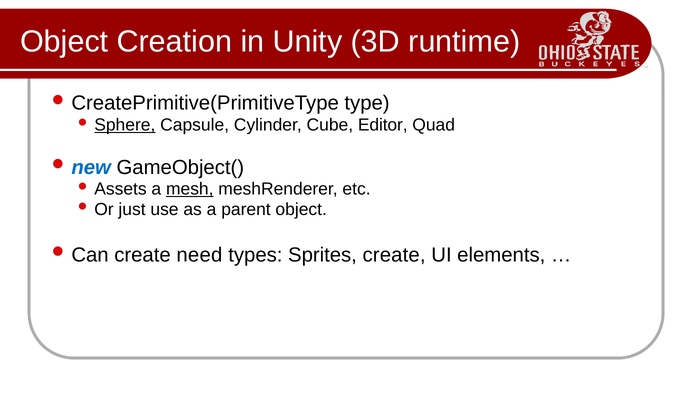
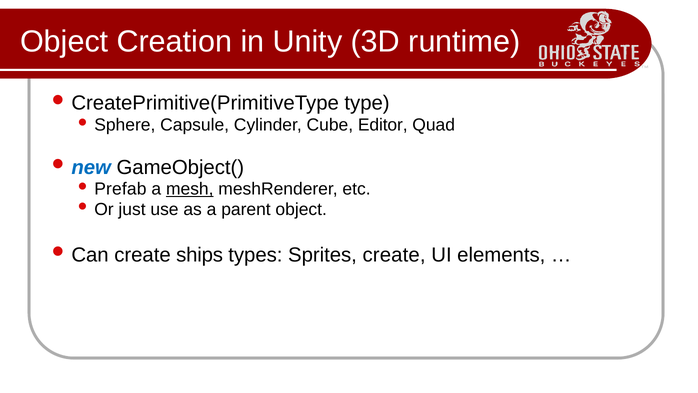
Sphere underline: present -> none (125, 125)
Assets: Assets -> Prefab (120, 189)
need: need -> ships (200, 255)
